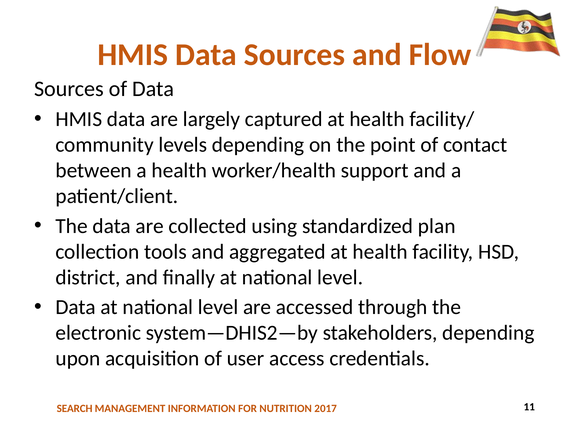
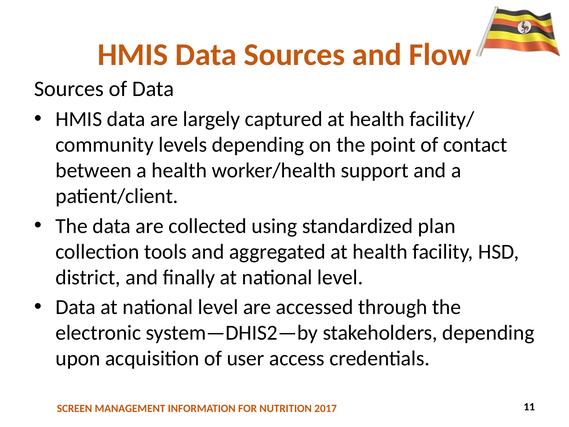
SEARCH: SEARCH -> SCREEN (75, 408)
